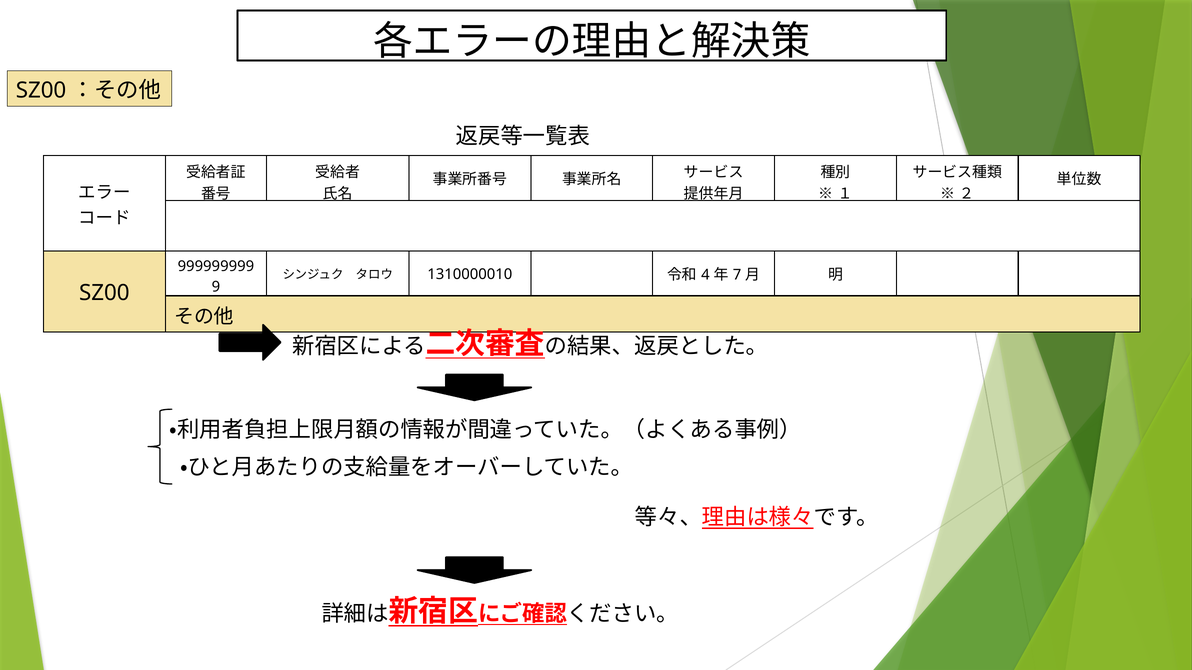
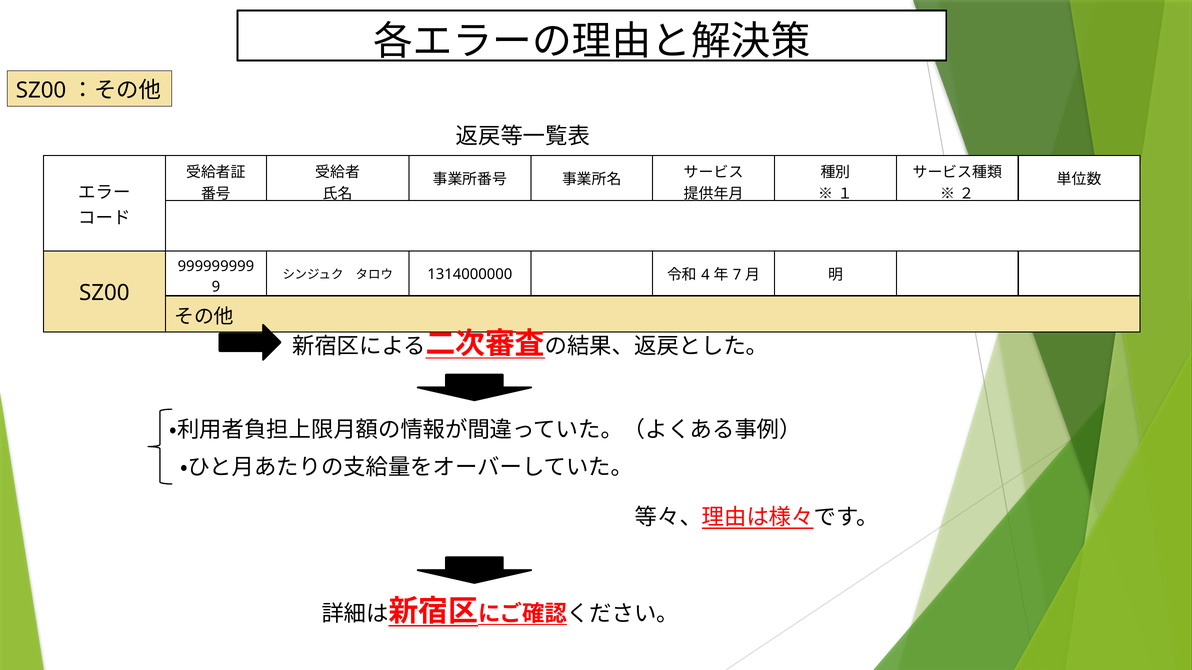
1310000010: 1310000010 -> 1314000000 (470, 274)
